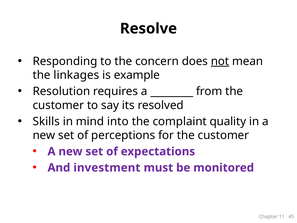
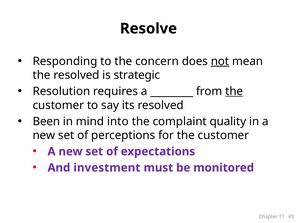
the linkages: linkages -> resolved (76, 75)
example: example -> strategic (137, 75)
the underline: none -> present (234, 91)
Skills: Skills -> Been (46, 121)
